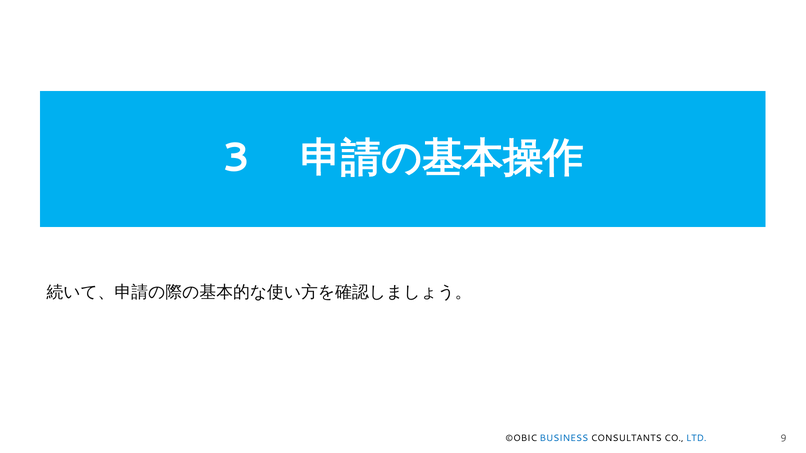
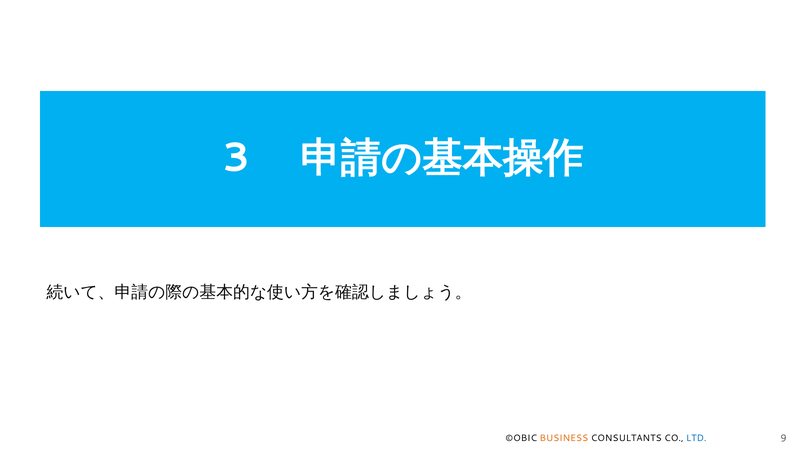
BUSINESS colour: blue -> orange (564, 438)
